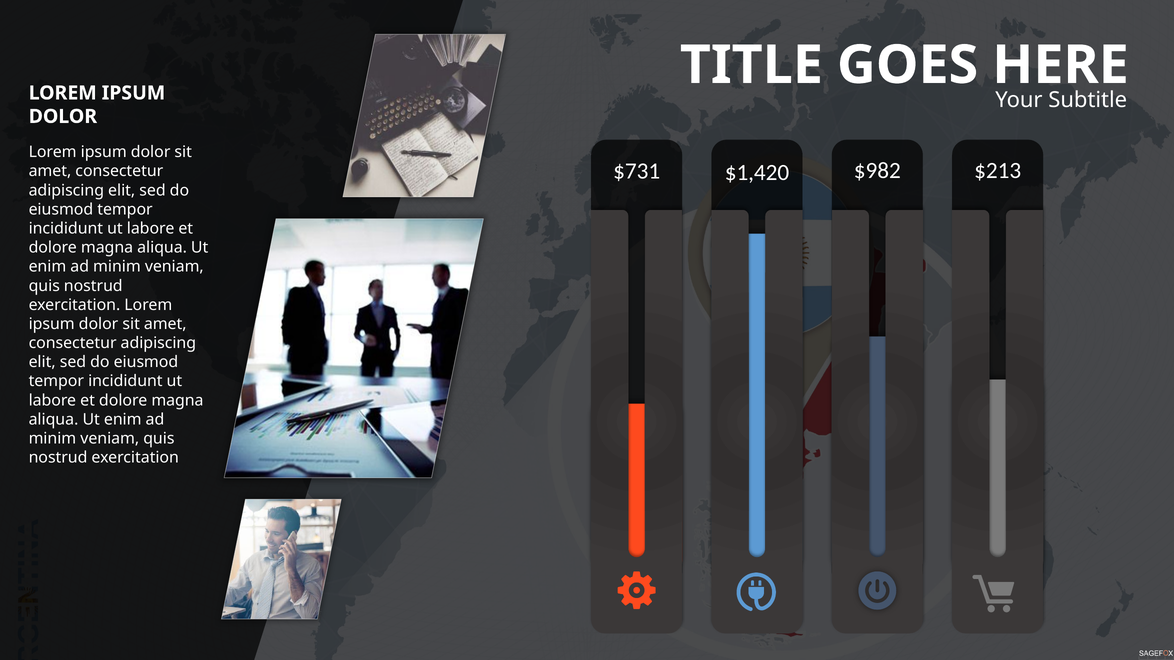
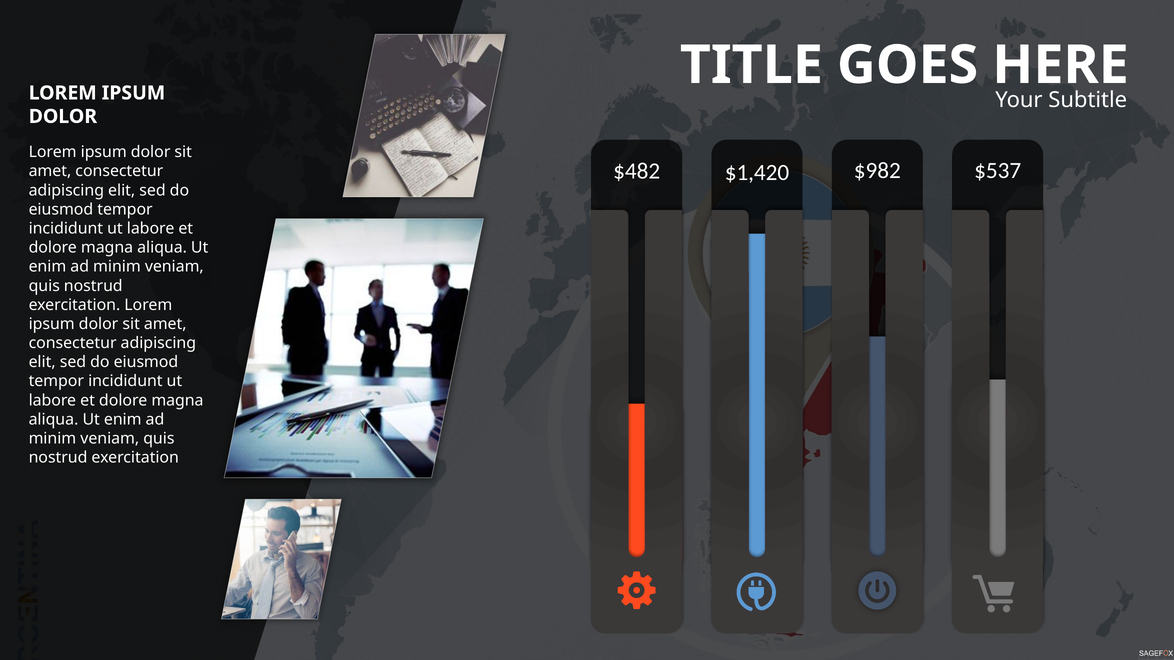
$731: $731 -> $482 (637, 171)
$213: $213 -> $537 (998, 171)
